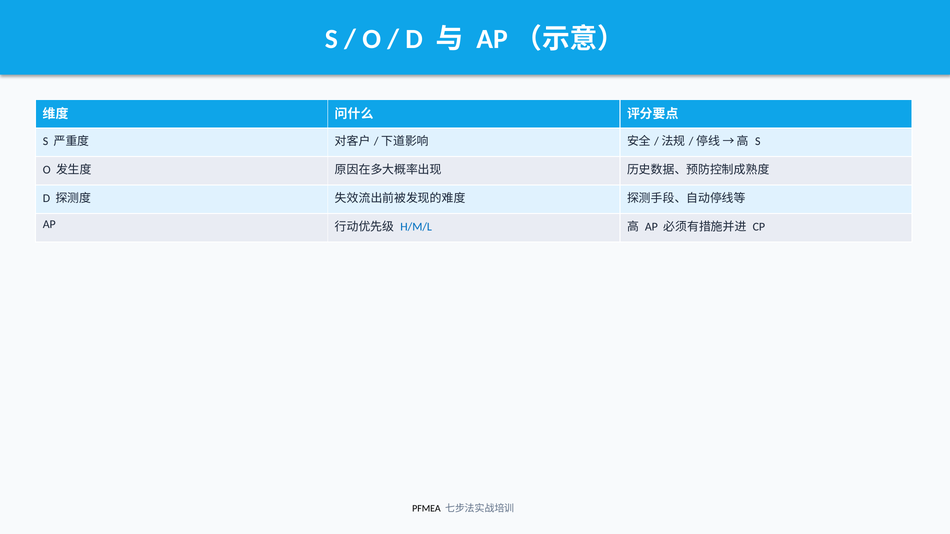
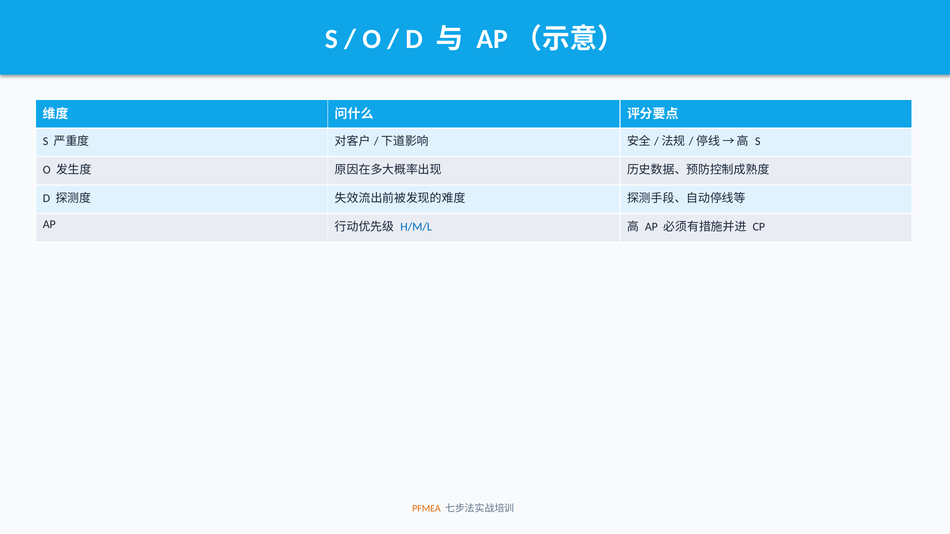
PFMEA colour: black -> orange (426, 509)
